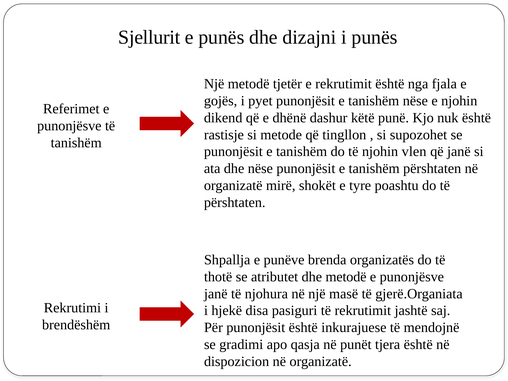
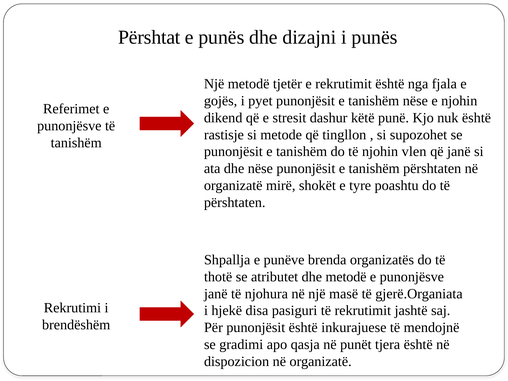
Sjellurit: Sjellurit -> Përshtat (149, 37)
dhënë: dhënë -> stresit (289, 118)
